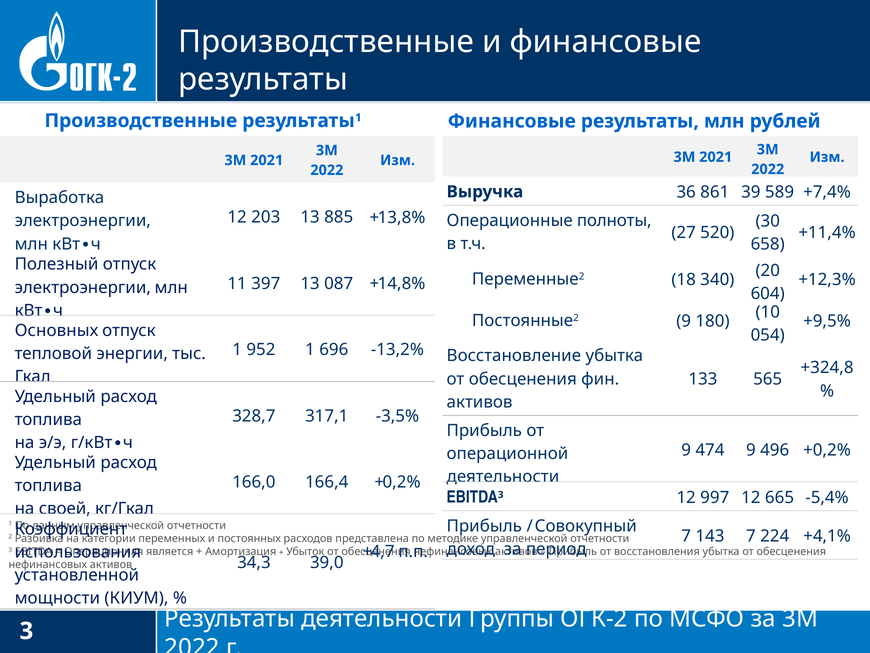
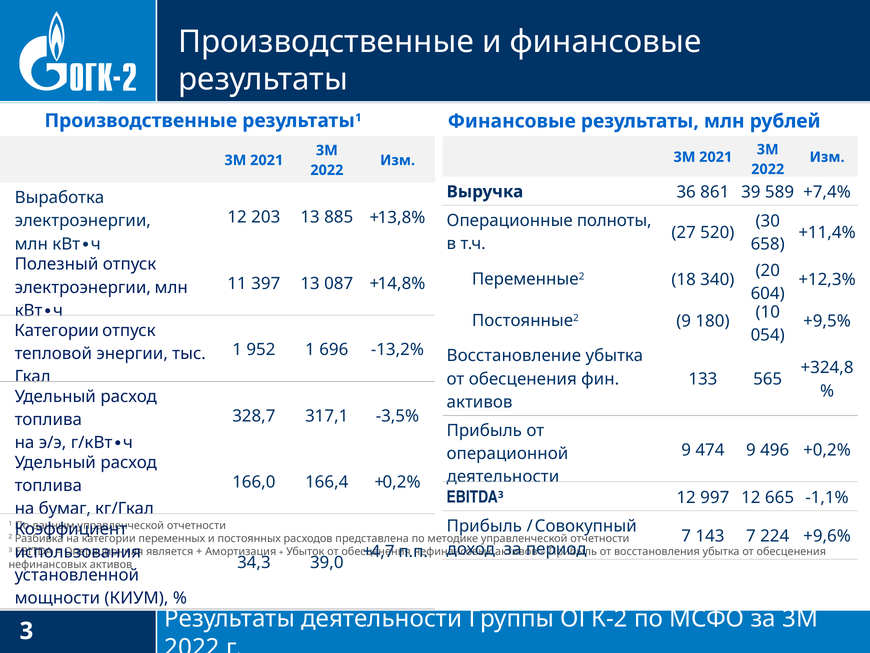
Основных: Основных -> Категории (57, 330)
-5,4%: -5,4% -> -1,1% (827, 497)
своей: своей -> бумаг (65, 508)
+4,1%: +4,1% -> +9,6% (827, 536)
